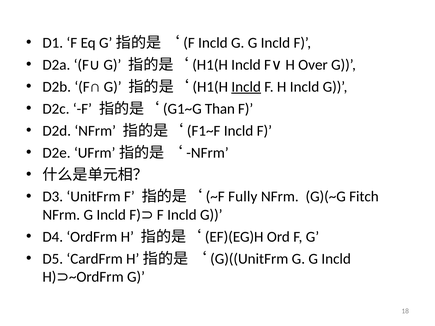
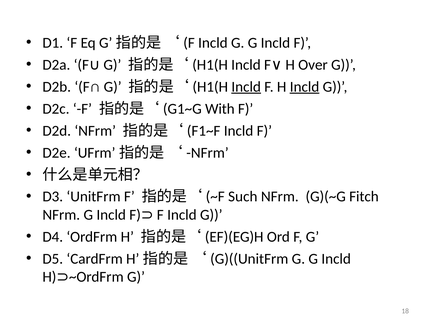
Incld underline: none -> present (305, 87)
Than: Than -> With (220, 109)
Fully: Fully -> Such (243, 197)
